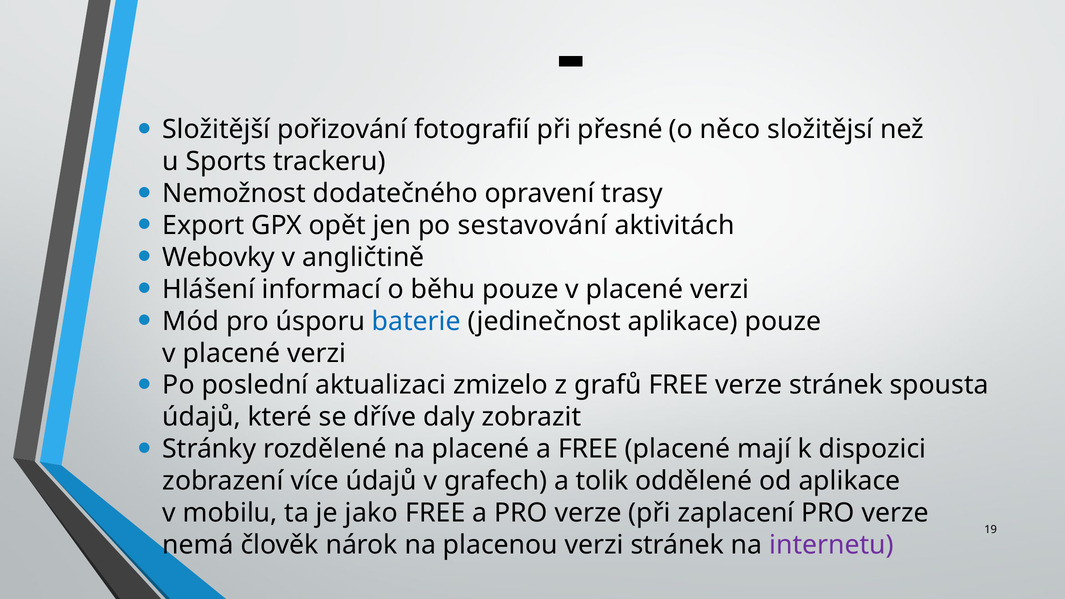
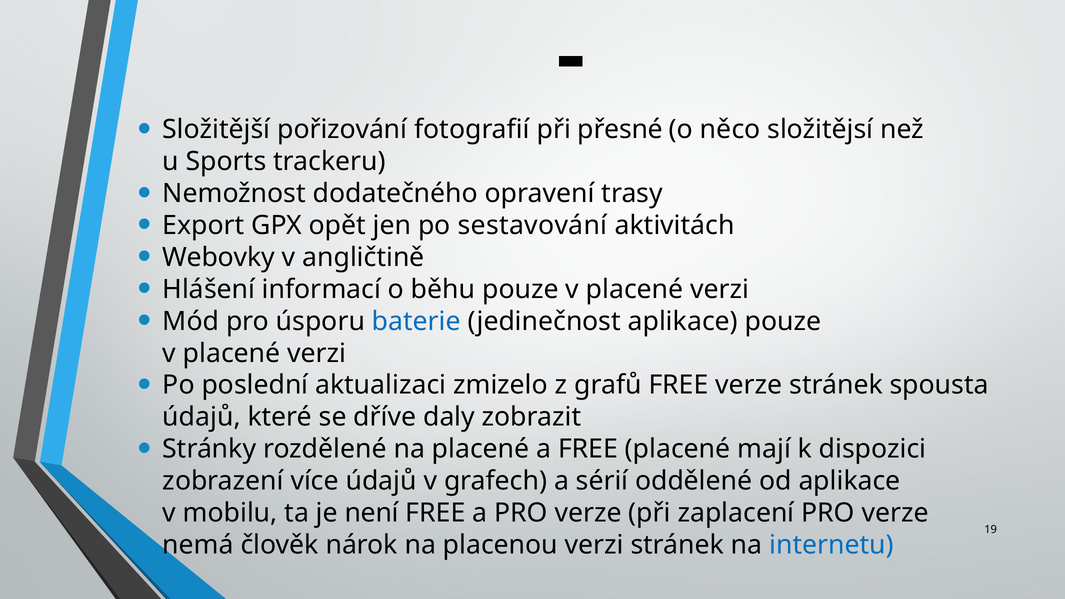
tolik: tolik -> sérií (602, 481)
jako: jako -> není (372, 513)
internetu colour: purple -> blue (831, 545)
